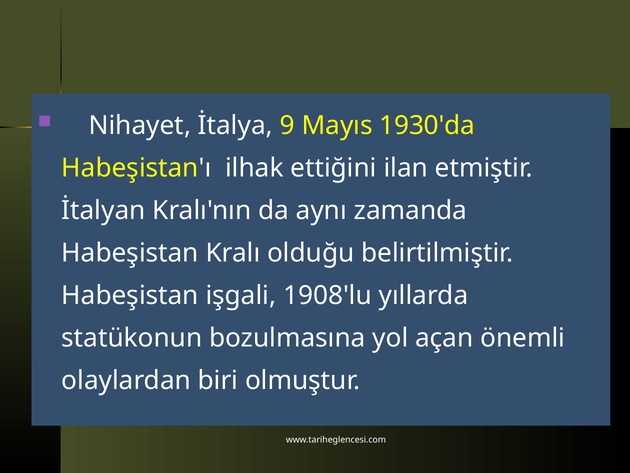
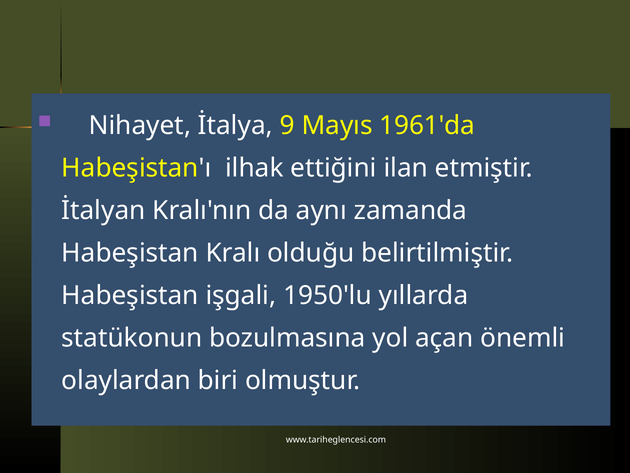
1930'da: 1930'da -> 1961'da (427, 125)
1908'lu: 1908'lu -> 1950'lu (327, 295)
